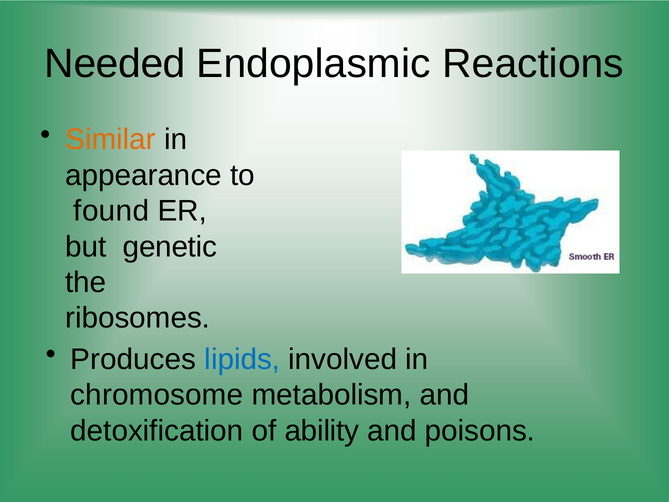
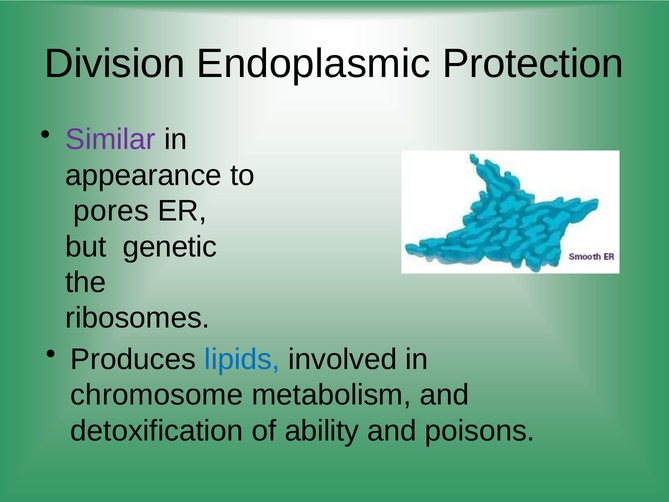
Needed: Needed -> Division (115, 64)
Reactions: Reactions -> Protection (533, 64)
Similar colour: orange -> purple (111, 140)
found: found -> pores (111, 211)
